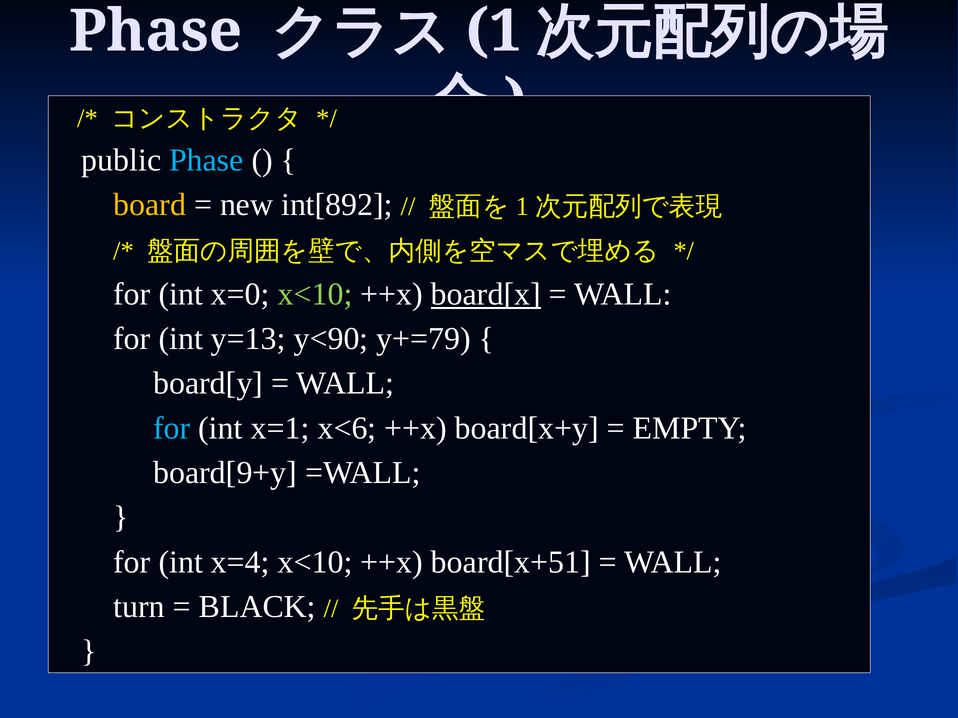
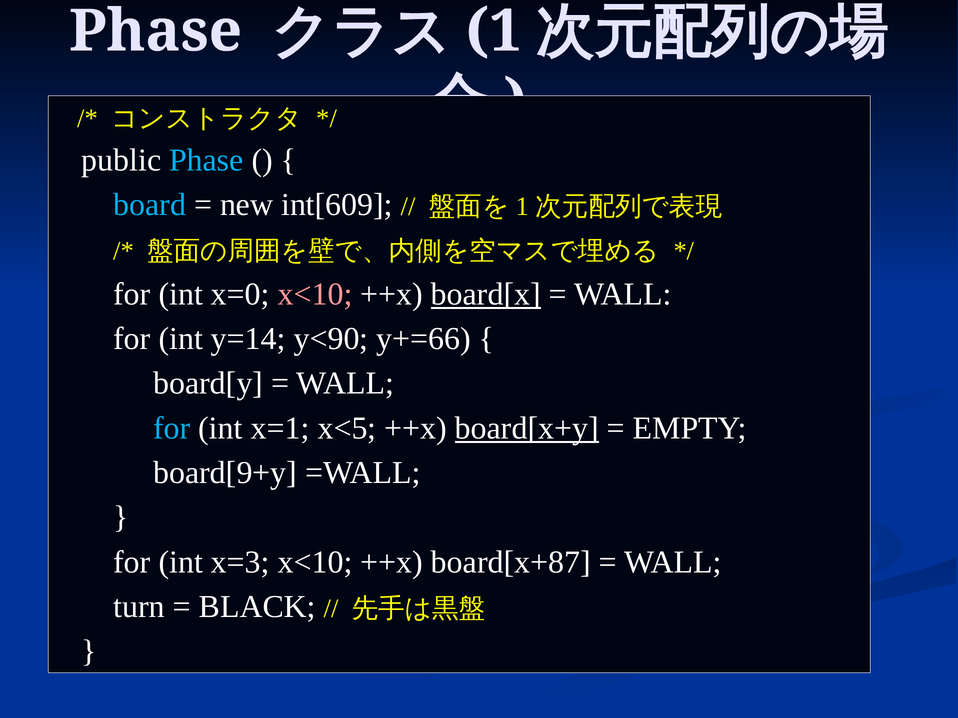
board colour: yellow -> light blue (150, 205)
int[892: int[892 -> int[609 (337, 205)
x<10 colour: light green -> pink (315, 294)
y=13: y=13 -> y=14 (248, 339)
y+=79: y+=79 -> y+=66 (424, 339)
x<6: x<6 -> x<5 (347, 428)
board[x+y underline: none -> present (527, 428)
x=4: x=4 -> x=3 (240, 562)
board[x+51: board[x+51 -> board[x+87 (511, 562)
